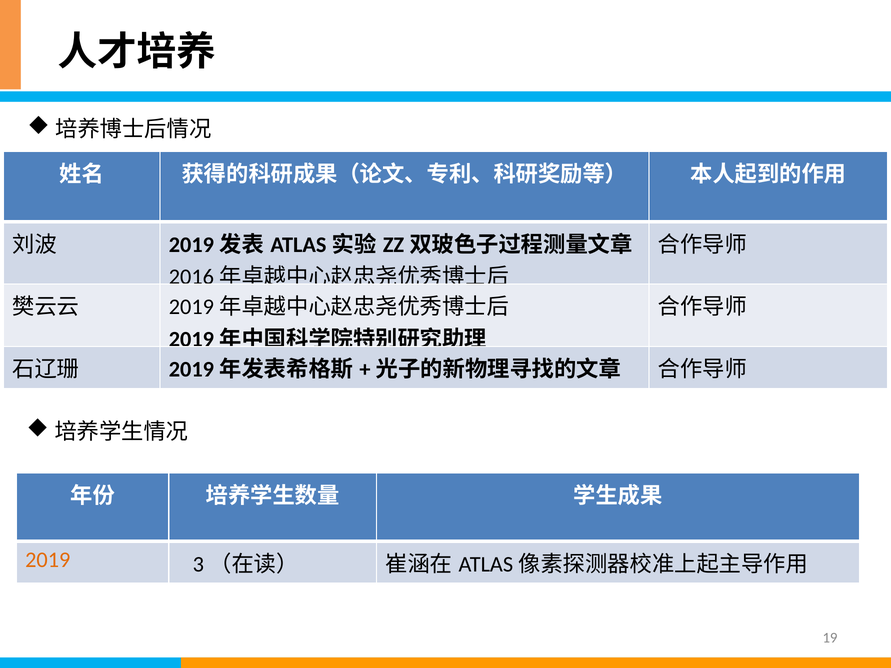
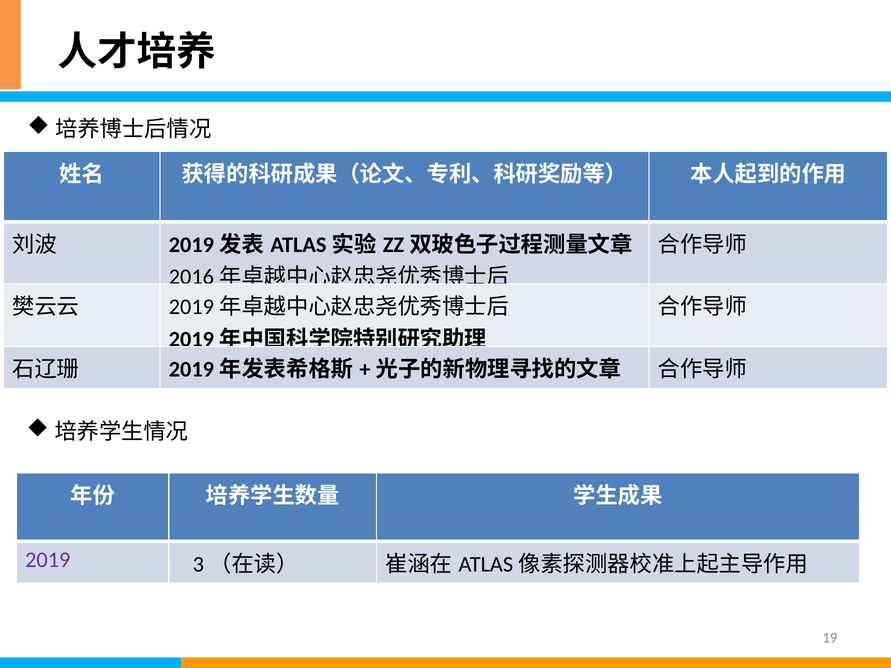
2019 colour: orange -> purple (48, 560)
